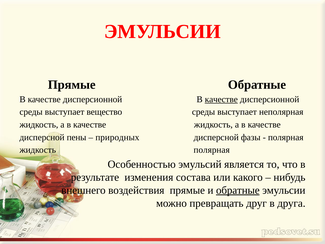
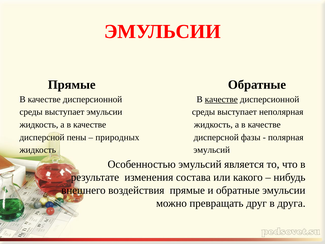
выступает вещество: вещество -> эмульсии (104, 112)
жидкость полярная: полярная -> эмульсий (212, 150)
обратные underline: present -> none (238, 190)
